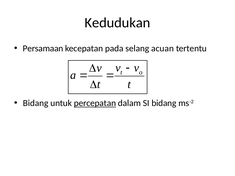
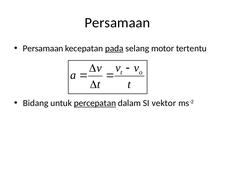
Kedudukan: Kedudukan -> Persamaan (117, 23)
pada underline: none -> present (114, 48)
acuan: acuan -> motor (163, 48)
SI bidang: bidang -> vektor (164, 103)
